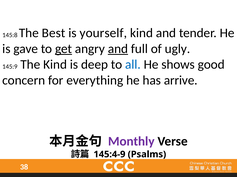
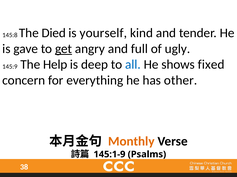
Best: Best -> Died (54, 33)
and underline: present -> none (118, 49)
The Kind: Kind -> Help (55, 65)
good: good -> fixed (211, 65)
arrive: arrive -> other (181, 81)
Monthly colour: purple -> orange (131, 142)
145:4-9: 145:4-9 -> 145:1-9 (109, 155)
